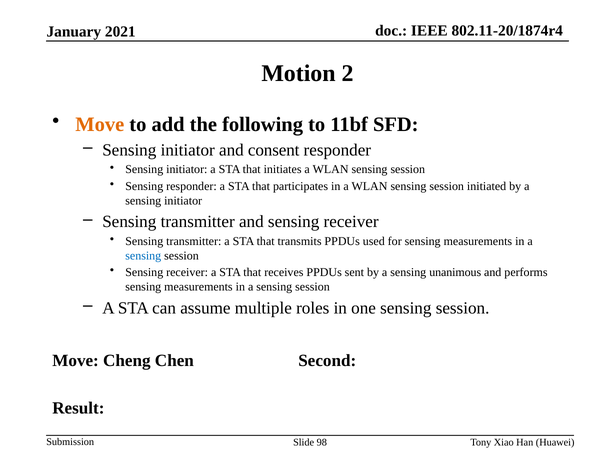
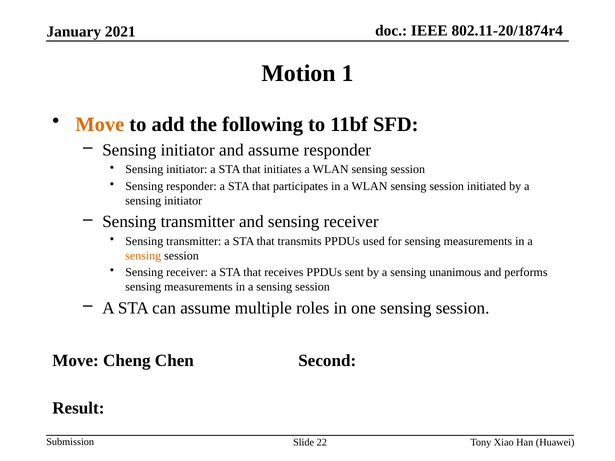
2: 2 -> 1 (348, 73)
and consent: consent -> assume (274, 150)
sensing colour: blue -> orange (143, 256)
98: 98 -> 22 (322, 442)
